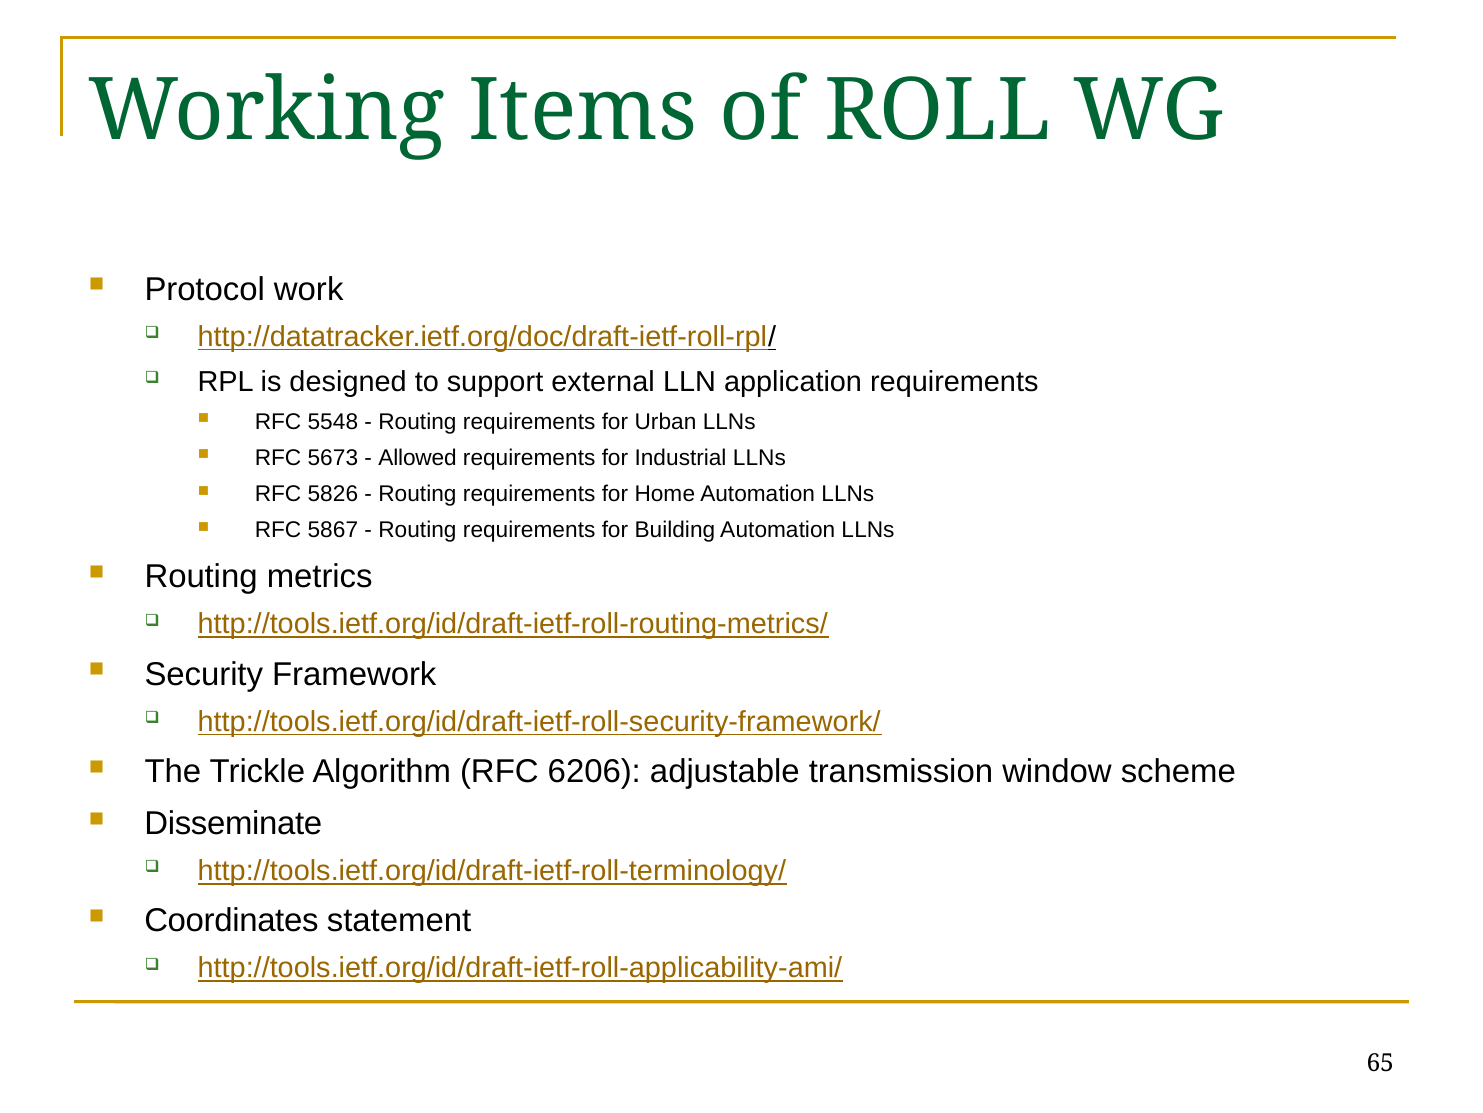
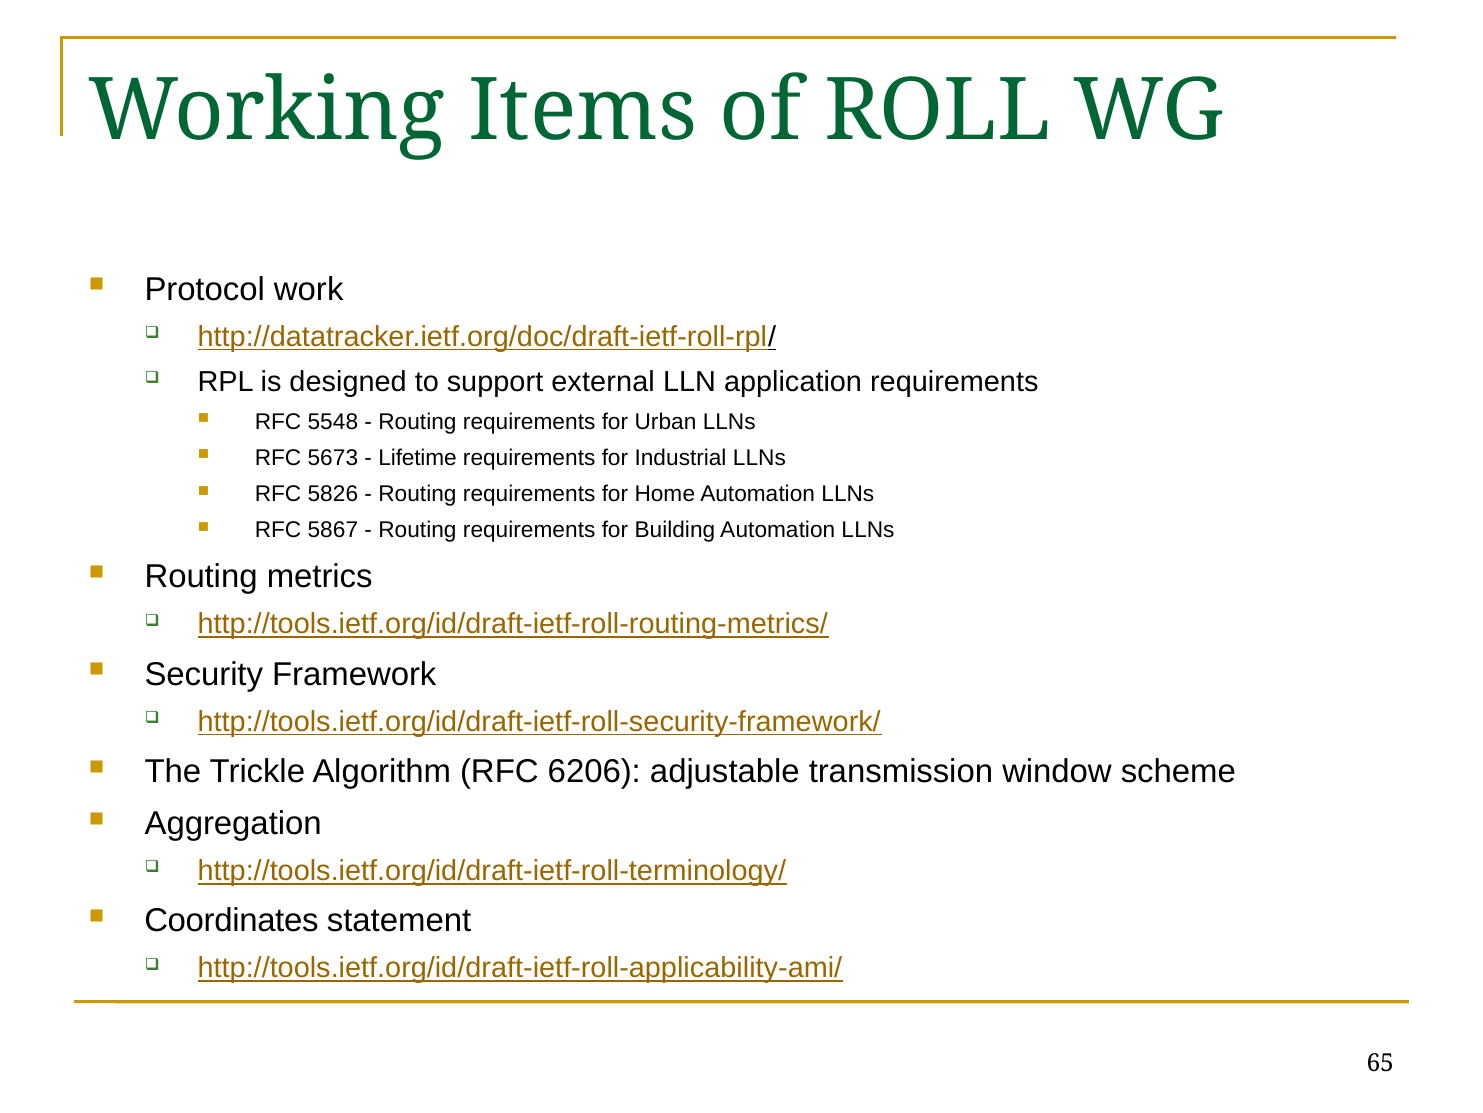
Allowed: Allowed -> Lifetime (418, 458)
Disseminate: Disseminate -> Aggregation (233, 823)
